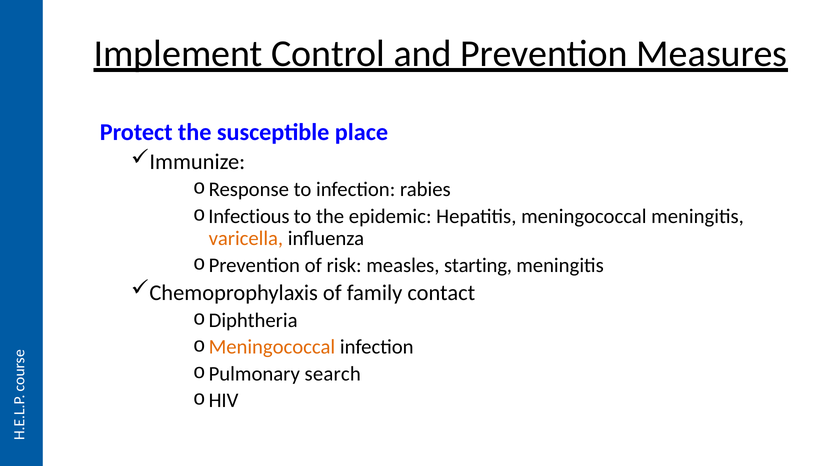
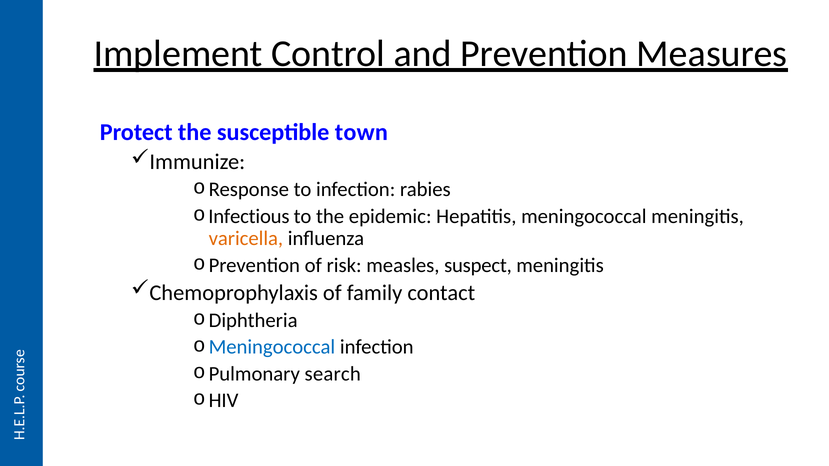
place: place -> town (361, 133)
starting: starting -> suspect (478, 265)
Meningococcal colour: orange -> blue (272, 347)
